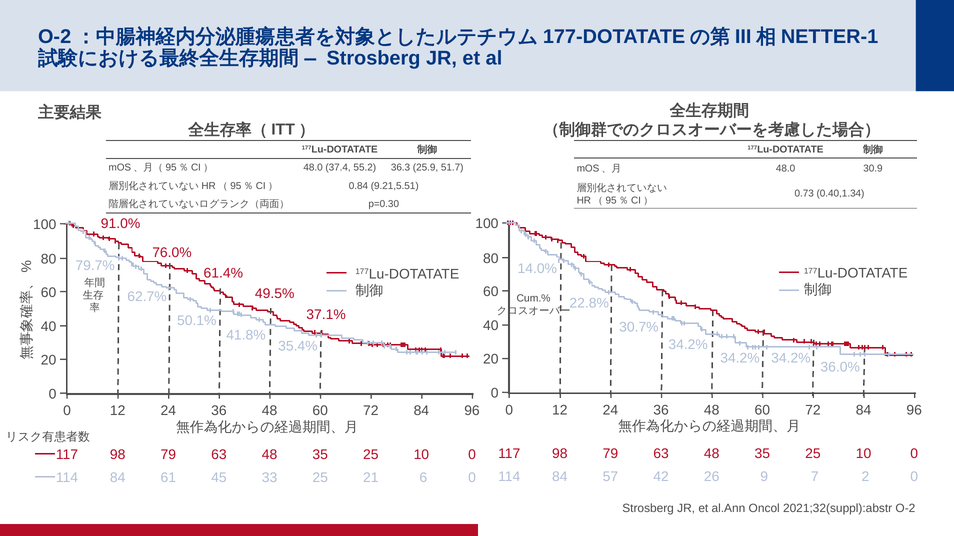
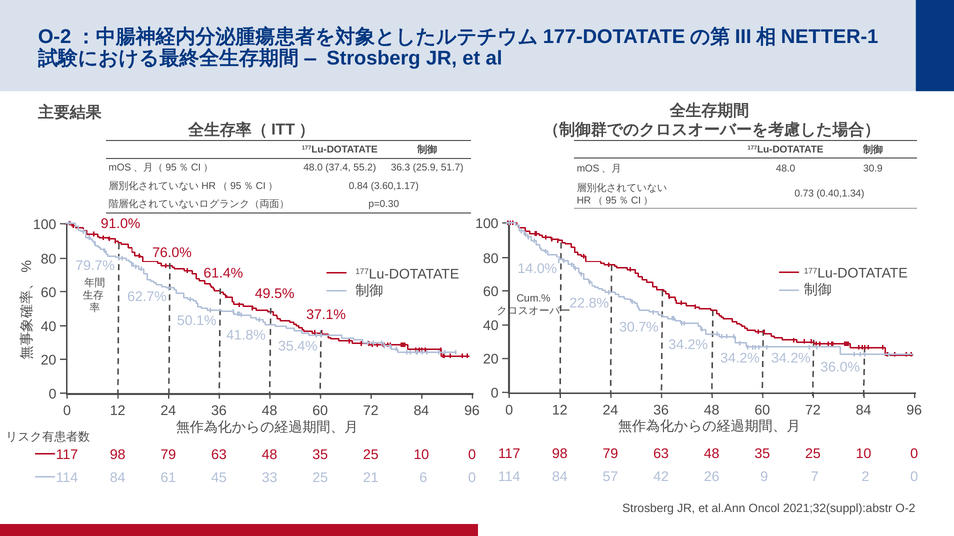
9.21,5.51: 9.21,5.51 -> 3.60,1.17 (395, 186)
